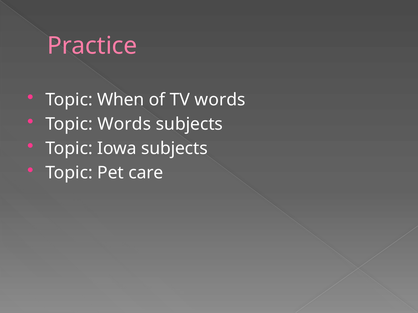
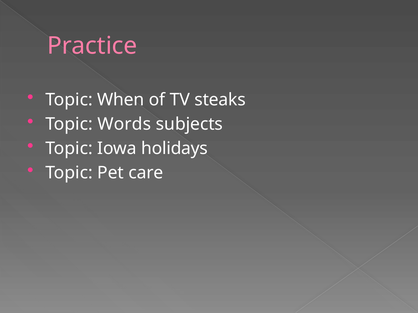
TV words: words -> steaks (220, 100)
Iowa subjects: subjects -> holidays (175, 149)
